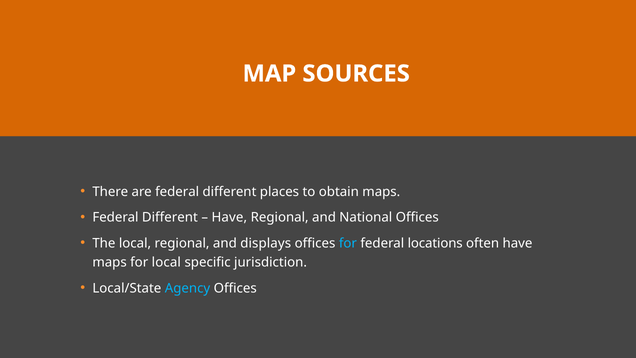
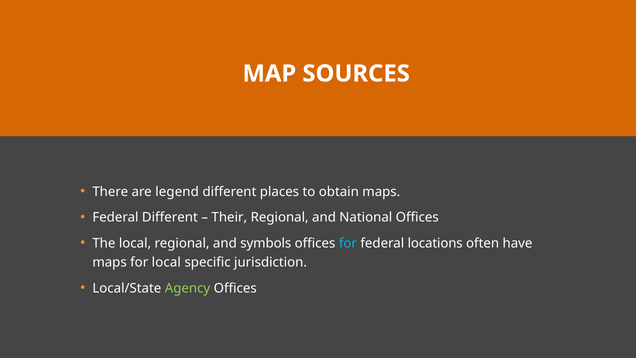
are federal: federal -> legend (177, 192)
Have: Have -> Their (229, 217)
displays: displays -> symbols (266, 243)
Agency colour: light blue -> light green (188, 288)
